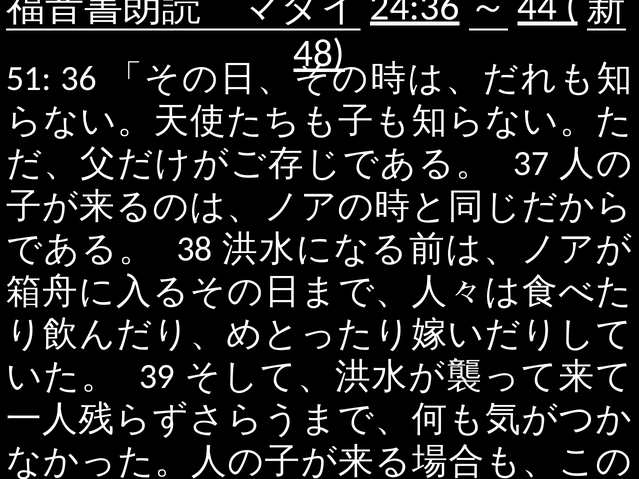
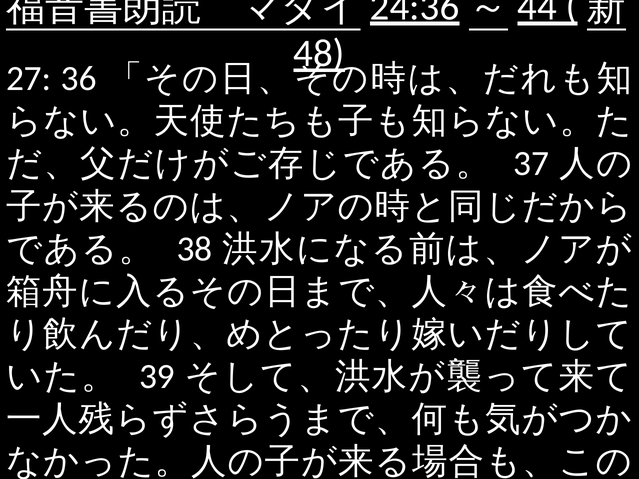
51: 51 -> 27 (29, 79)
